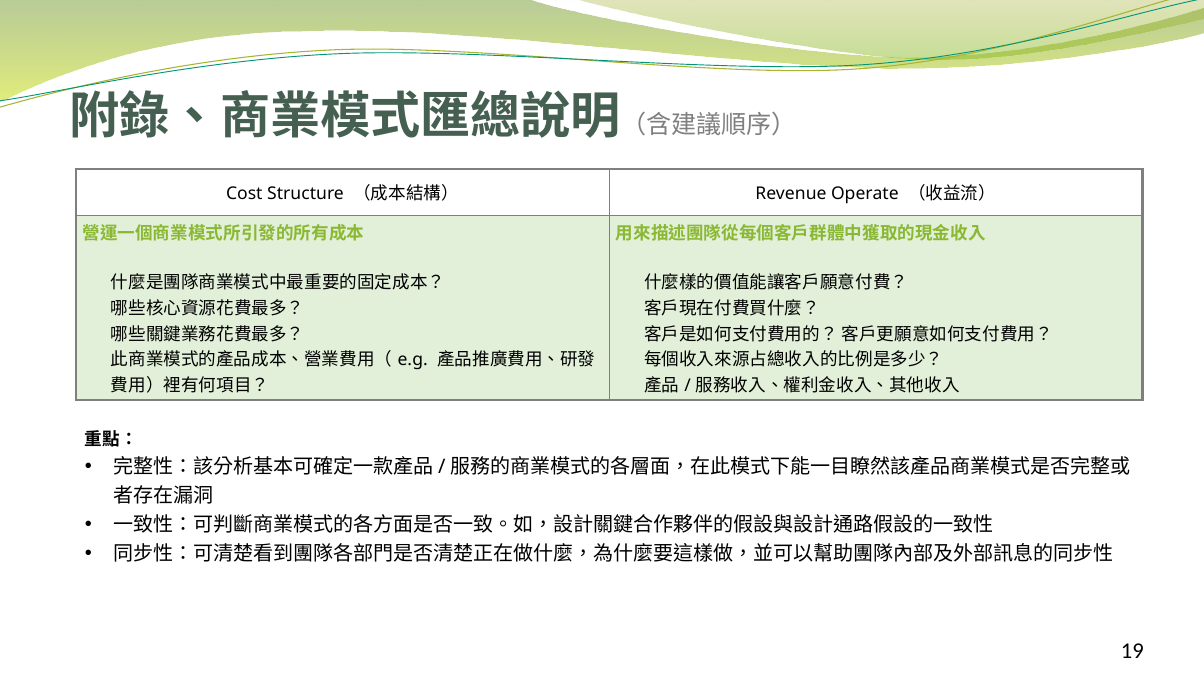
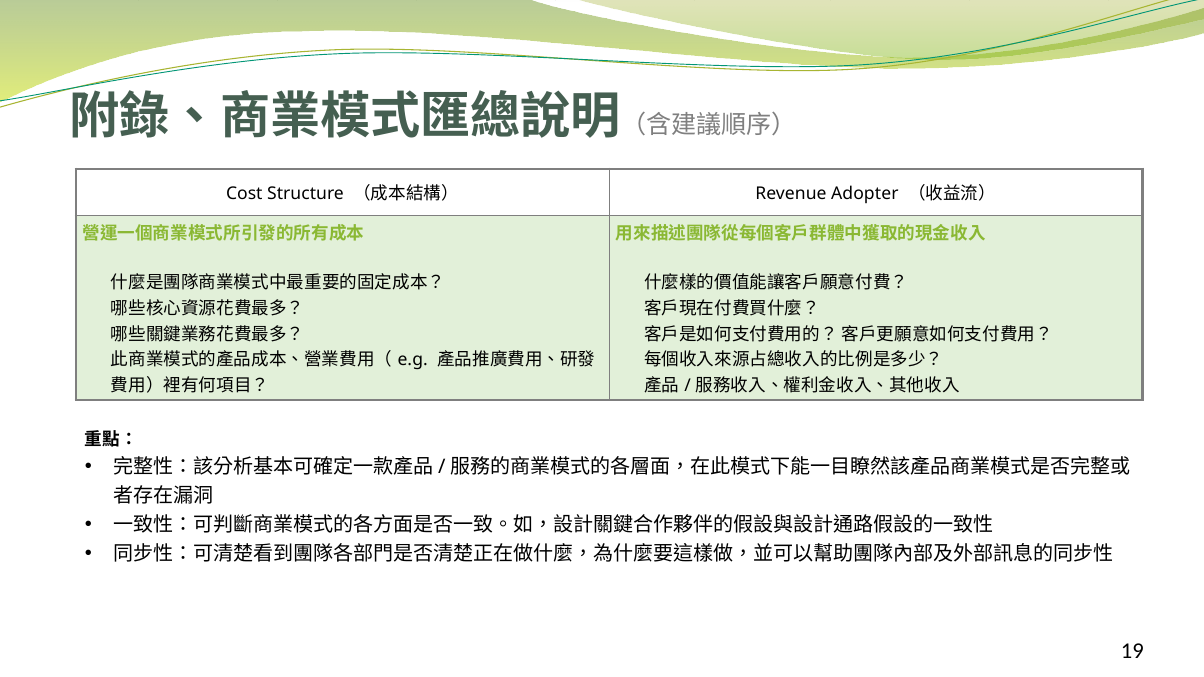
Operate: Operate -> Adopter (865, 194)
